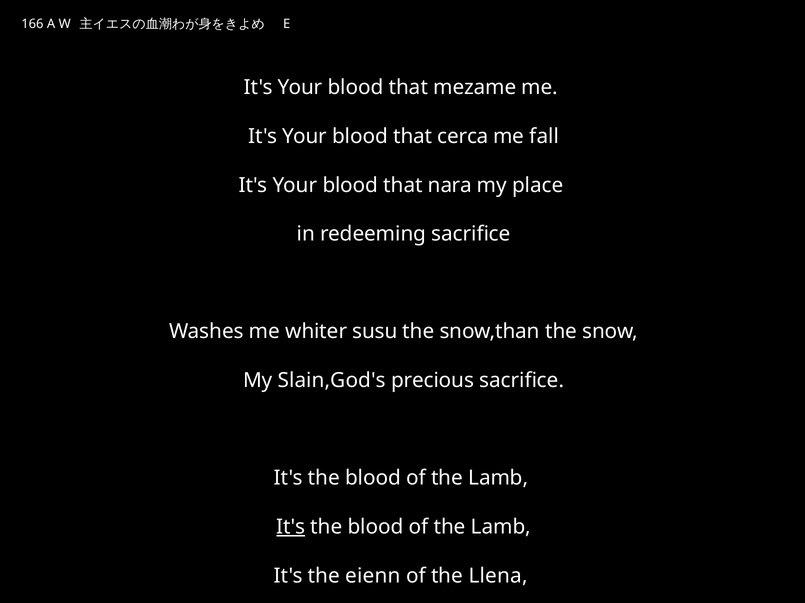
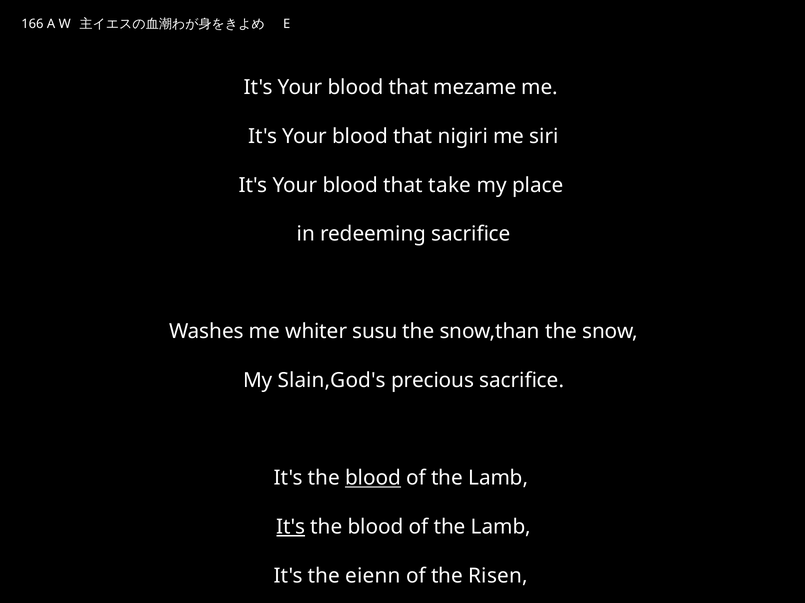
cerca: cerca -> nigiri (463, 137)
fall: fall -> siri (544, 137)
nara: nara -> take (450, 185)
blood underline: none -> present (373, 479)
Llena: Llena -> Risen (498, 576)
